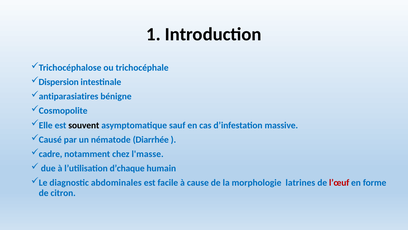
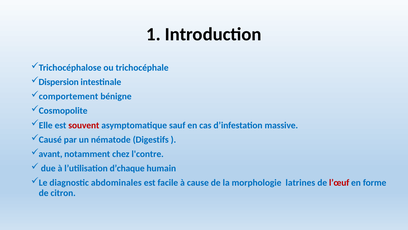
antiparasiatires: antiparasiatires -> comportement (69, 96)
souvent colour: black -> red (84, 125)
Diarrhée: Diarrhée -> Digestifs (151, 139)
cadre: cadre -> avant (51, 154)
l'masse: l'masse -> l'contre (148, 154)
